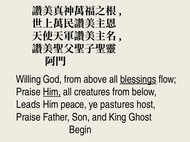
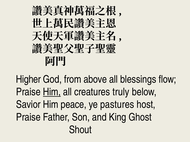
Willing: Willing -> Higher (28, 80)
blessings underline: present -> none (138, 80)
creatures from: from -> truly (121, 92)
Leads: Leads -> Savior (28, 105)
Begin: Begin -> Shout (80, 130)
